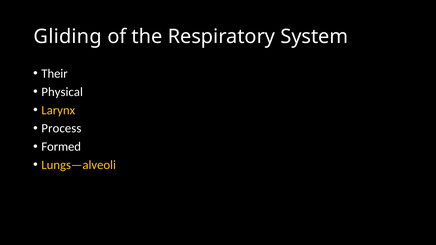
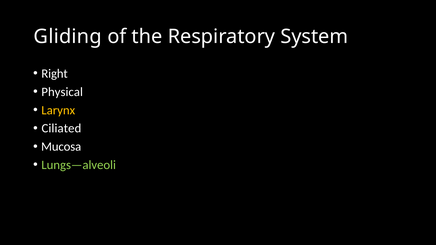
Their: Their -> Right (55, 74)
Process: Process -> Ciliated (61, 129)
Formed: Formed -> Mucosa (61, 147)
Lungs—alveoli colour: yellow -> light green (79, 165)
